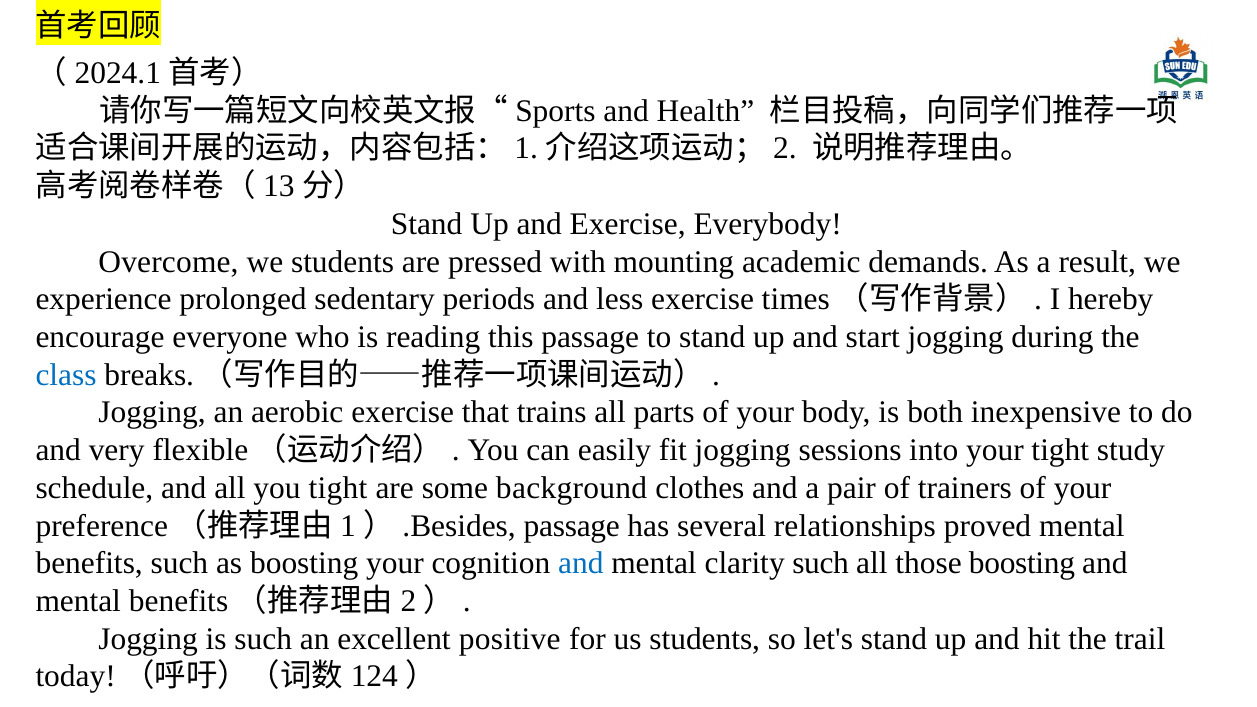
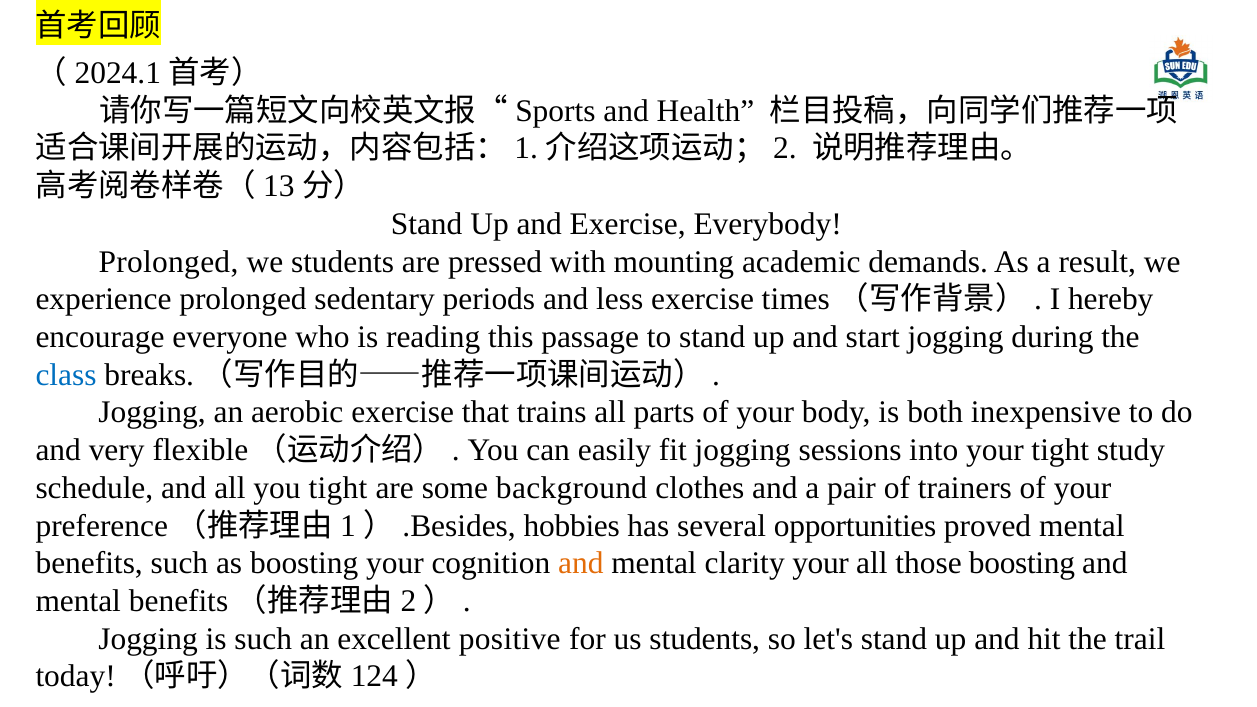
Overcome: Overcome -> Prolonged (168, 262)
passage: passage -> hobbies (572, 526)
relationships: relationships -> opportunities (855, 526)
and colour: blue -> orange (581, 563)
clarity such: such -> your (821, 563)
